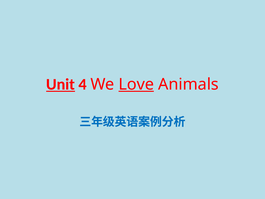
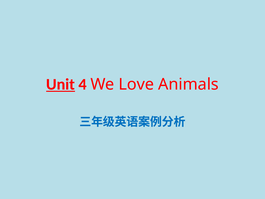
Love underline: present -> none (136, 84)
